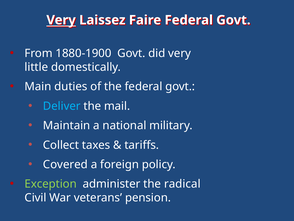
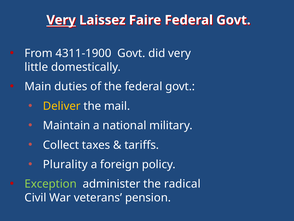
1880-1900: 1880-1900 -> 4311-1900 (83, 53)
Deliver colour: light blue -> yellow (62, 106)
Covered: Covered -> Plurality (65, 164)
